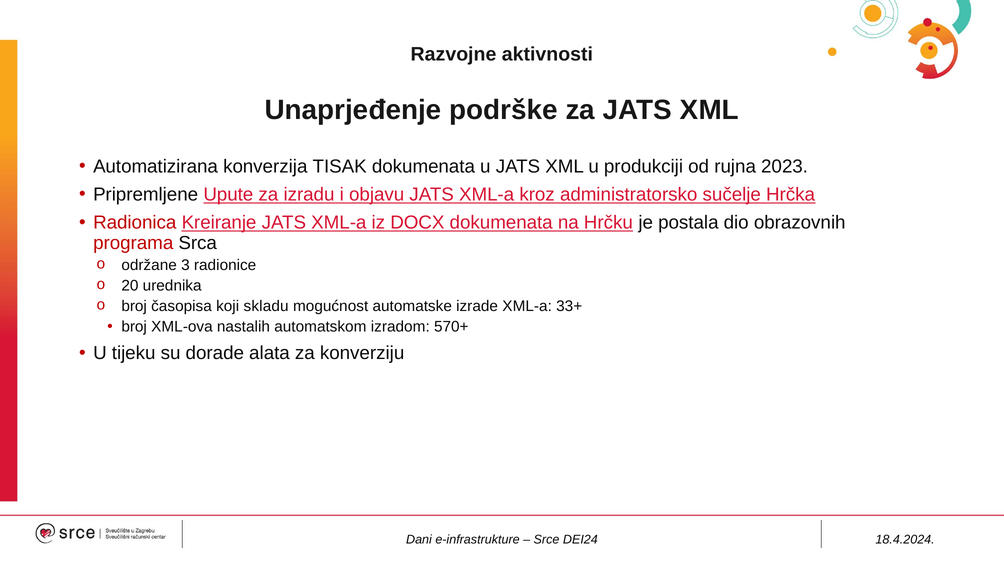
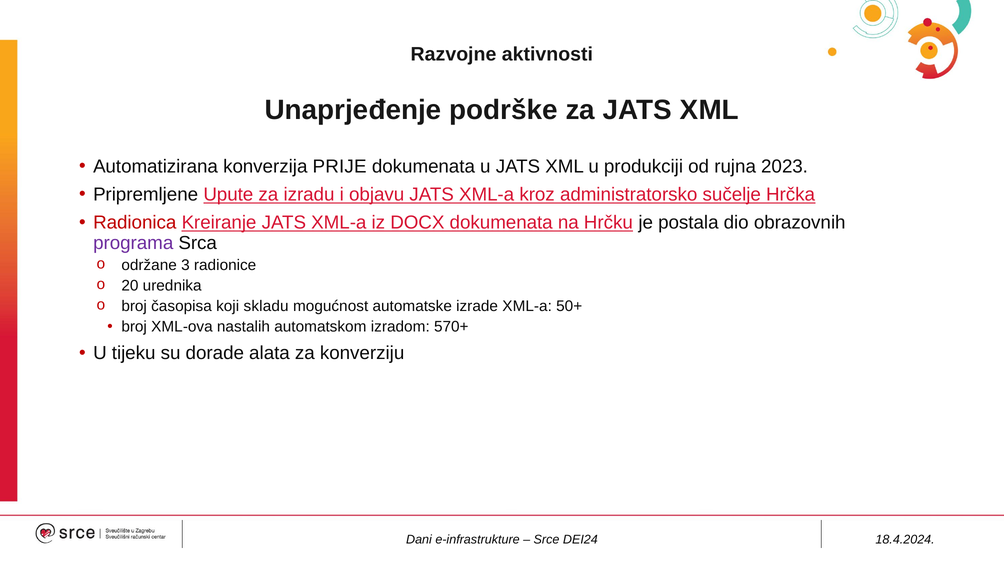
TISAK: TISAK -> PRIJE (340, 166)
programa colour: red -> purple (133, 243)
33+: 33+ -> 50+ (569, 306)
